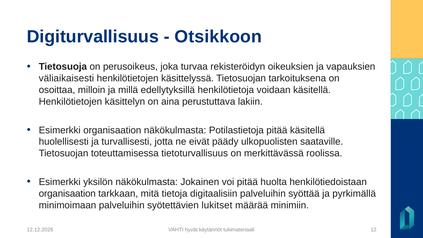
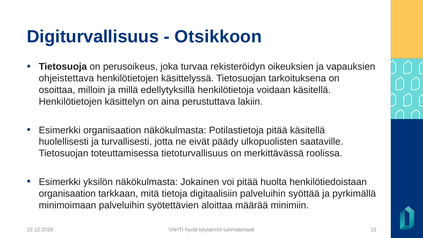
väliaikaisesti: väliaikaisesti -> ohjeistettava (66, 78)
lukitset: lukitset -> aloittaa (217, 205)
